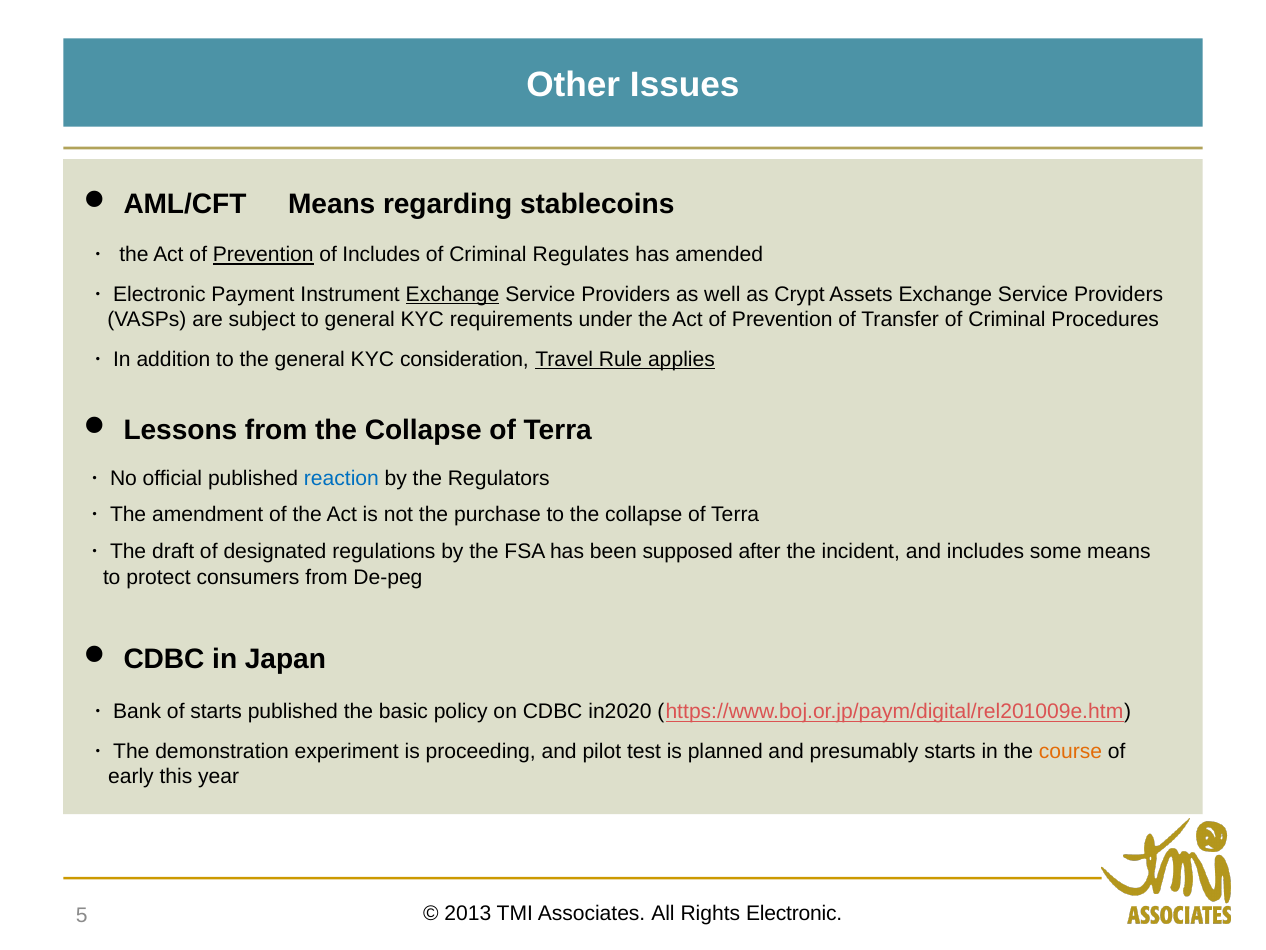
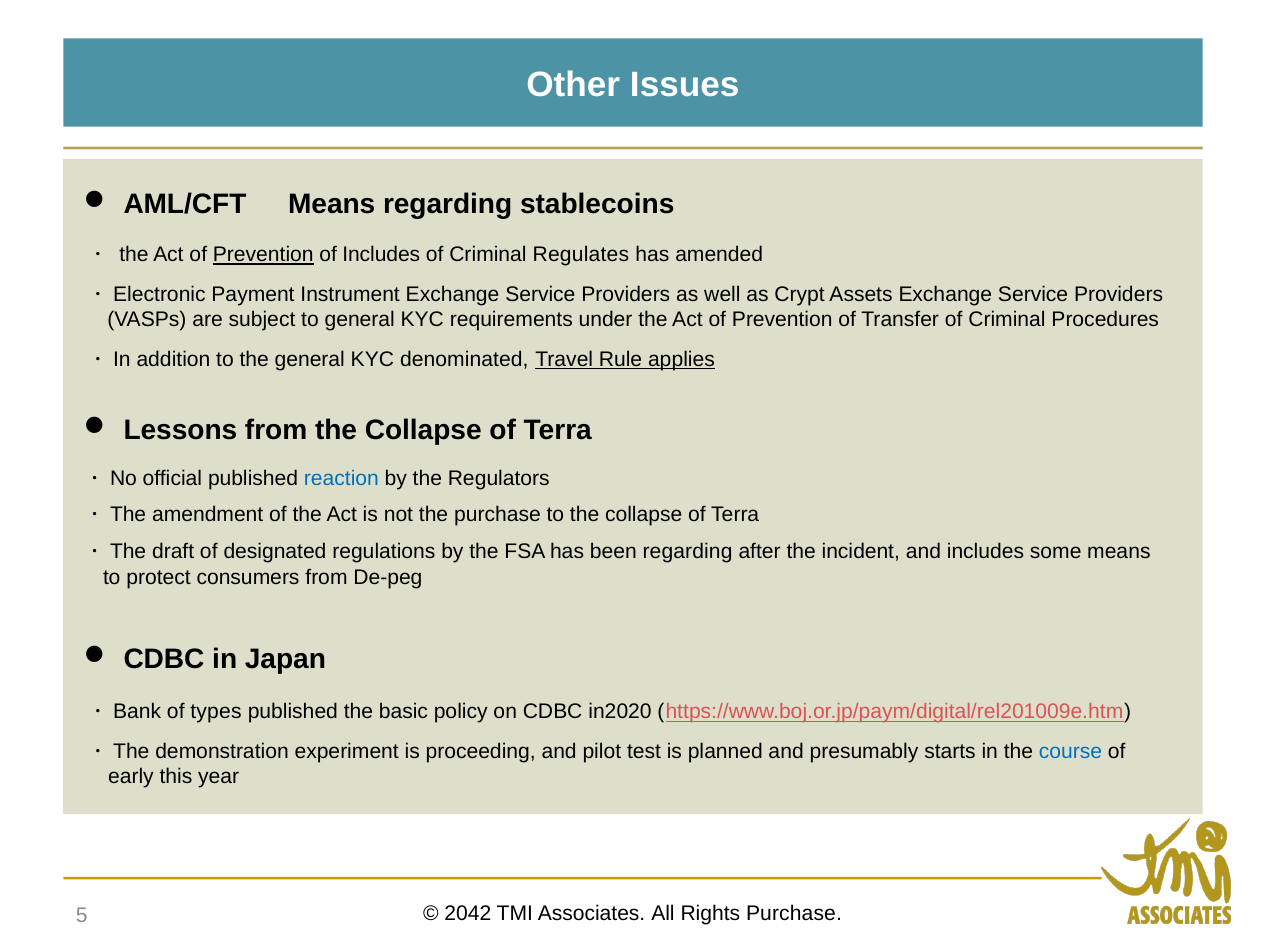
Exchange underline: present -> none (453, 294)
consideration: consideration -> denominated (464, 359)
been supposed: supposed -> regarding (688, 552)
of starts: starts -> types (216, 711)
course colour: orange -> blue (1071, 751)
2013: 2013 -> 2042 (468, 913)
Rights Electronic: Electronic -> Purchase (794, 913)
